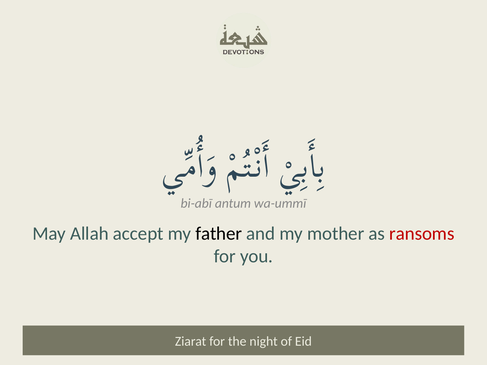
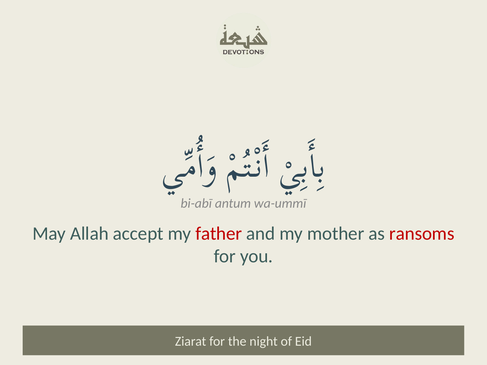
father colour: black -> red (219, 234)
